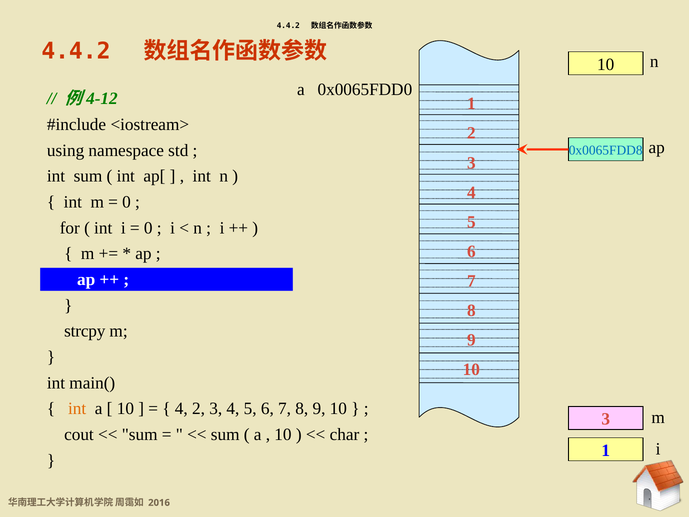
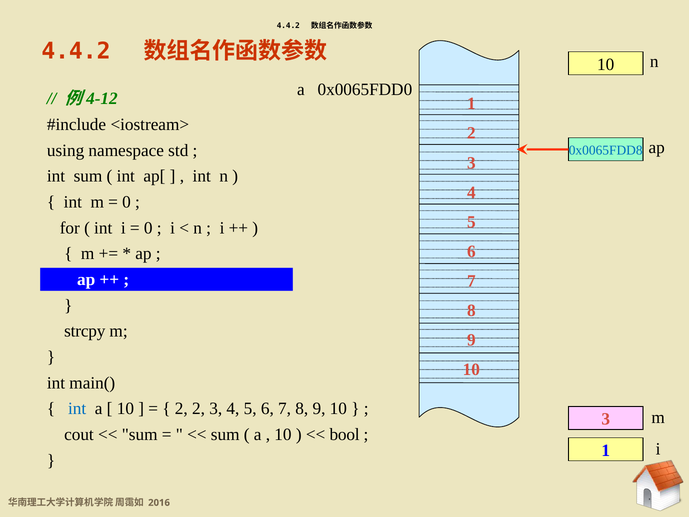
int colour: orange -> blue (77, 409)
4: 4 -> 2 (181, 409)
char: char -> bool (345, 434)
